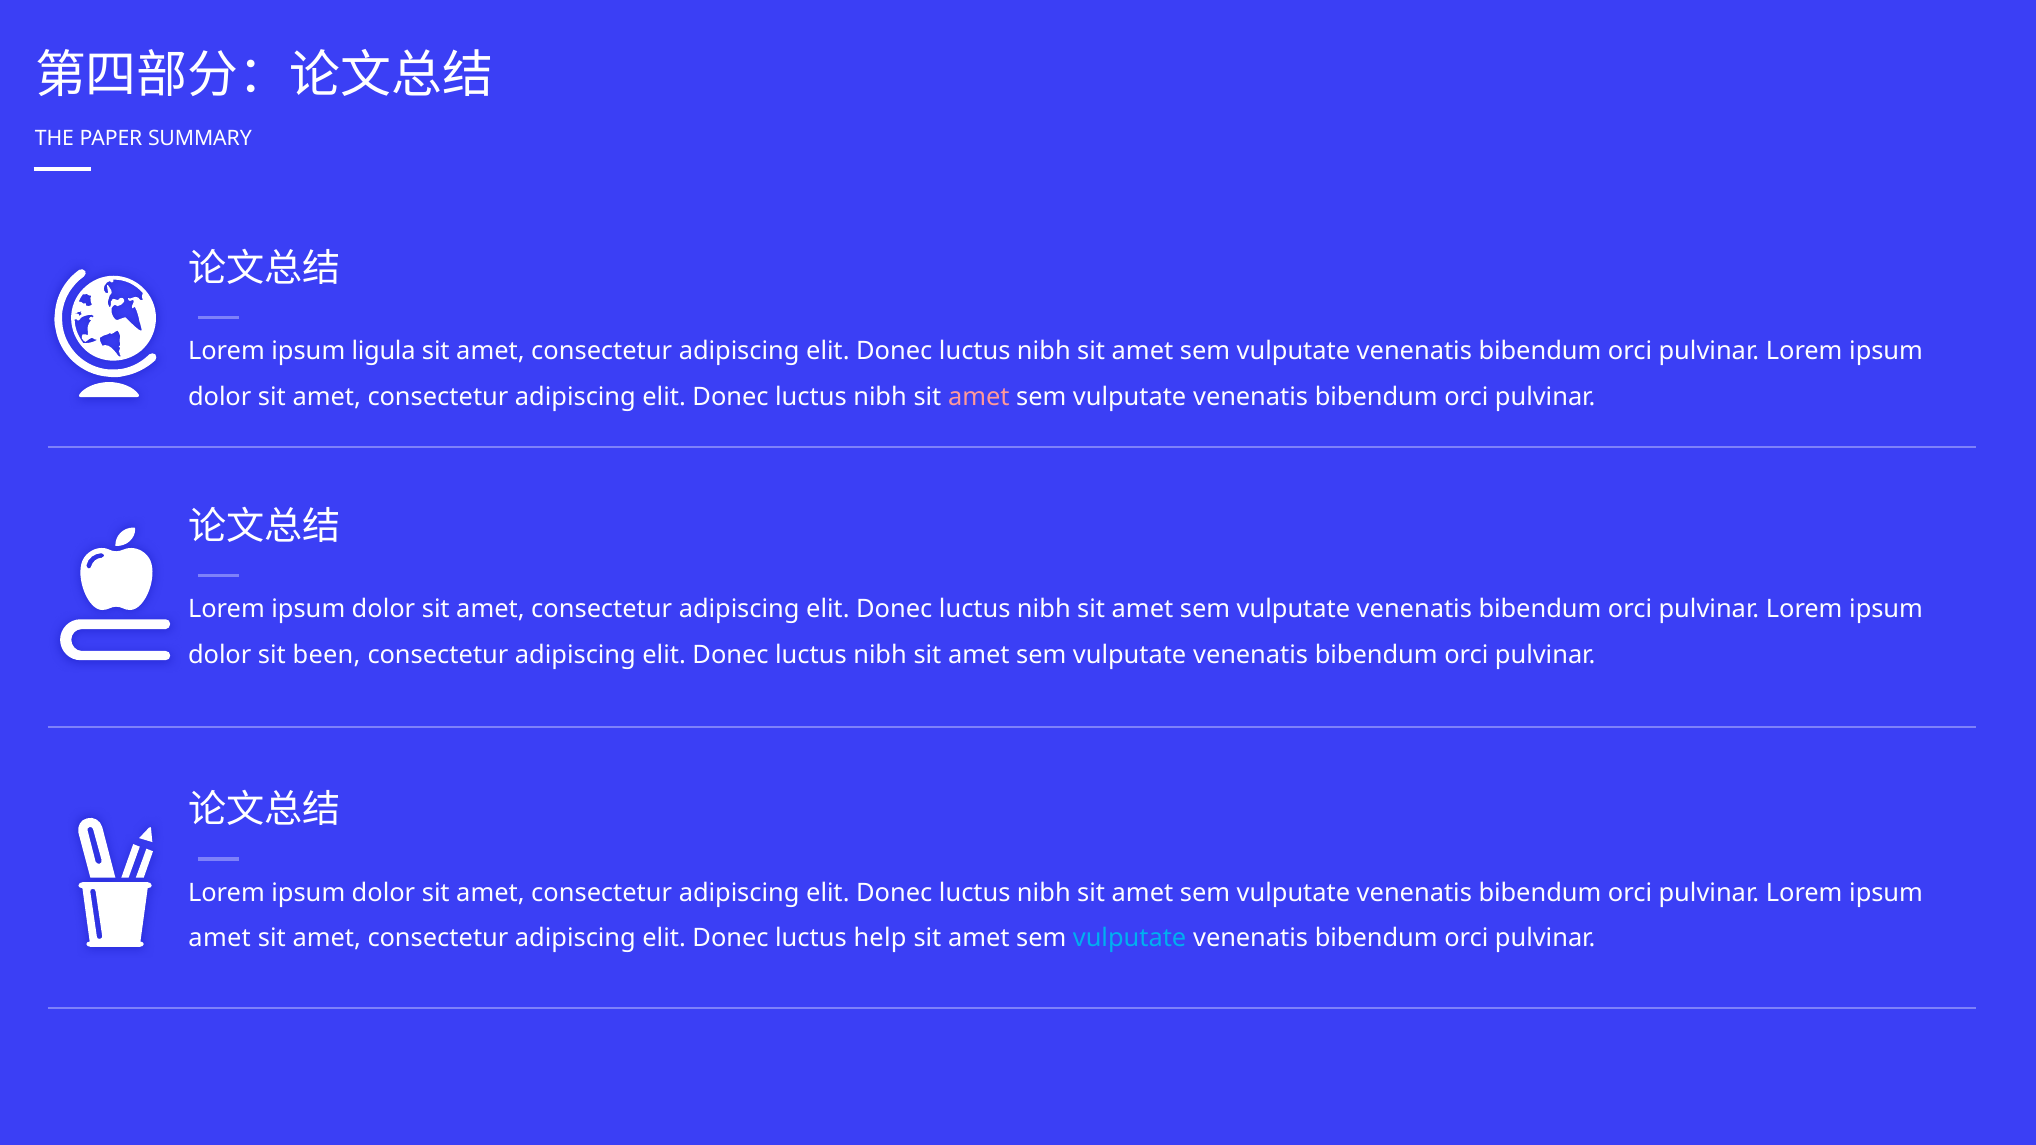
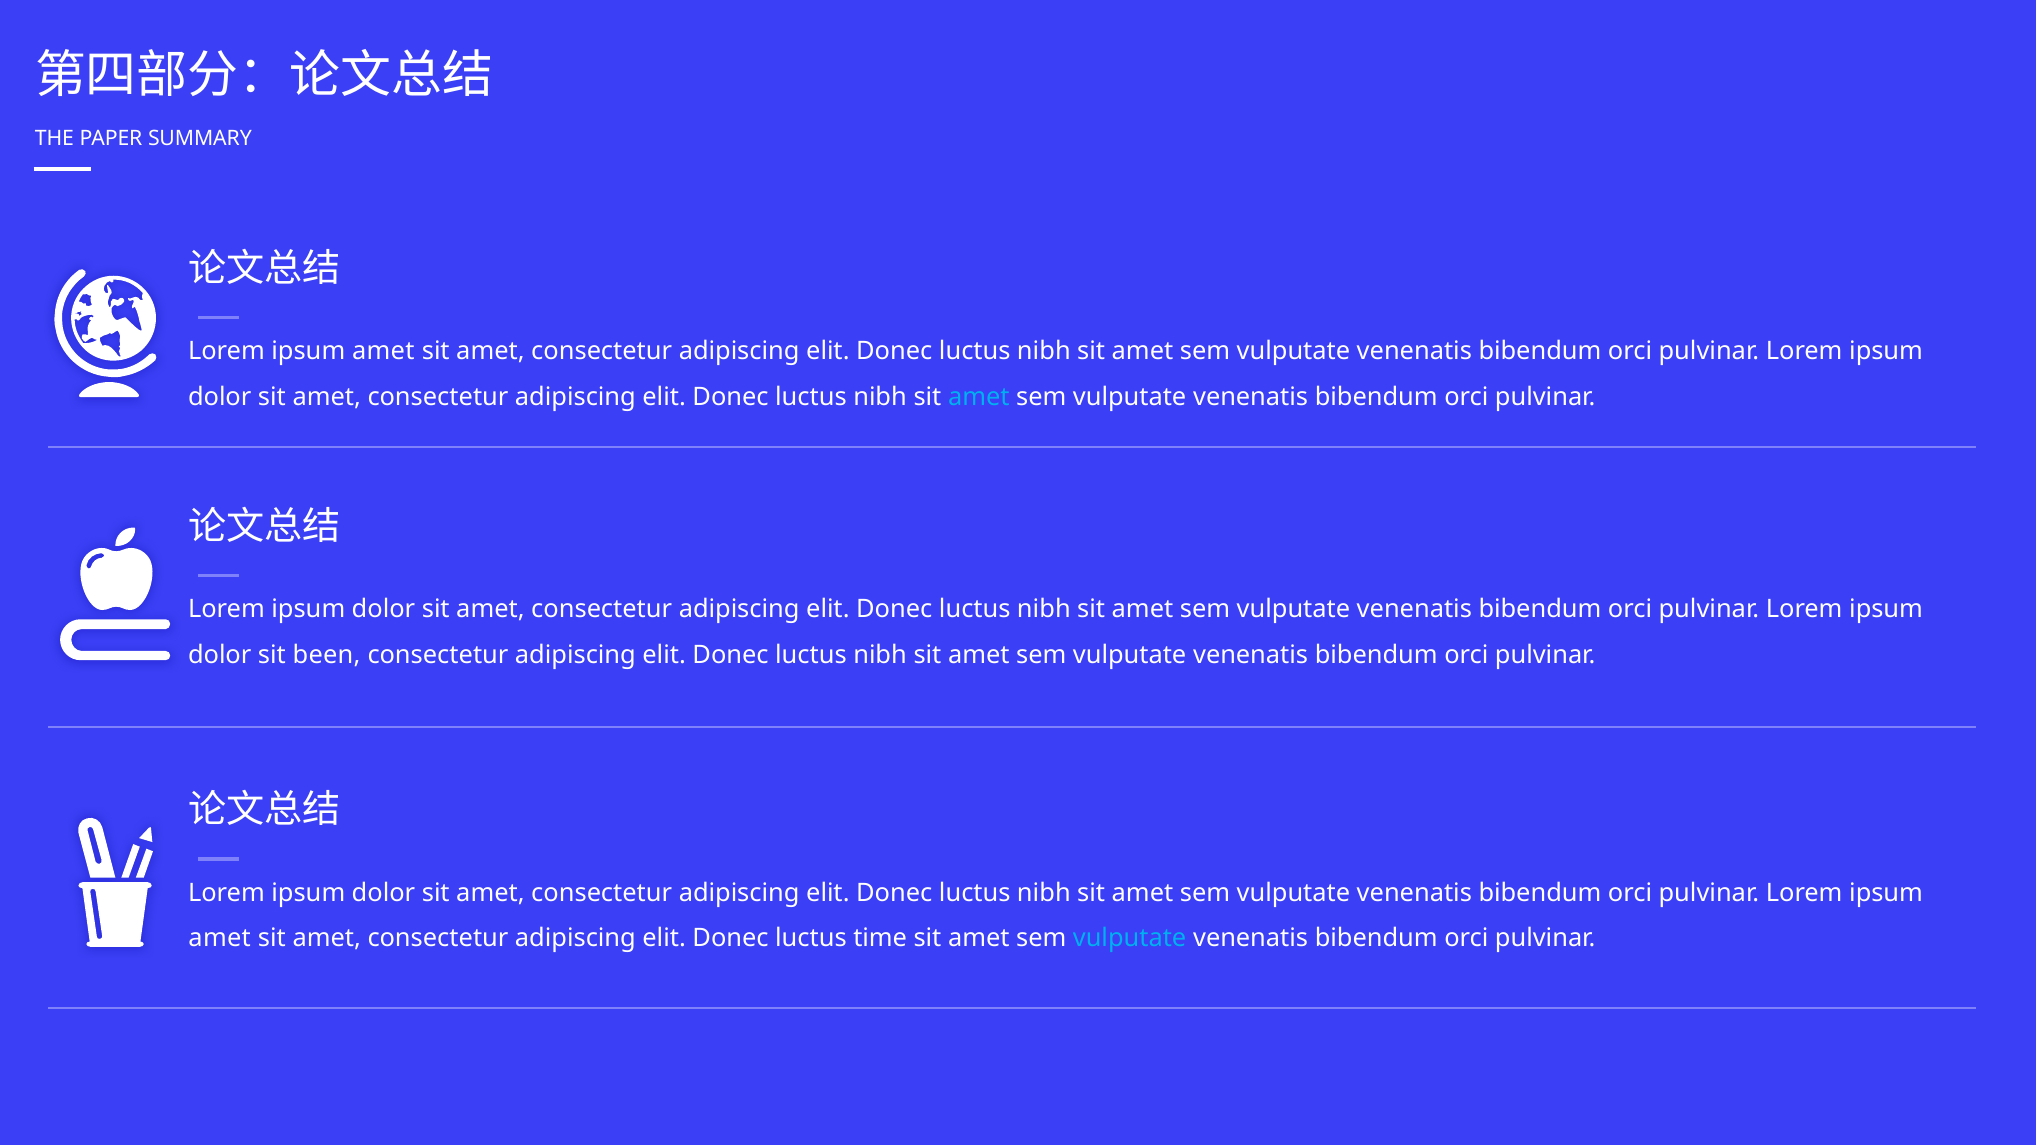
ligula: ligula -> amet (383, 351)
amet colour: pink -> light blue (979, 397)
help: help -> time (880, 939)
